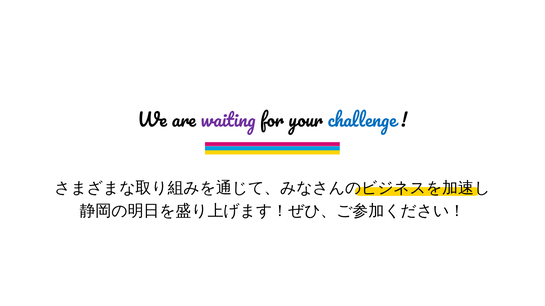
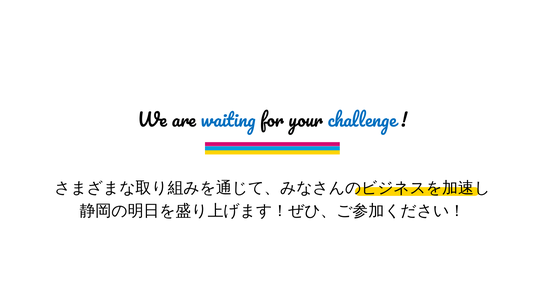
waiting colour: purple -> blue (228, 121)
